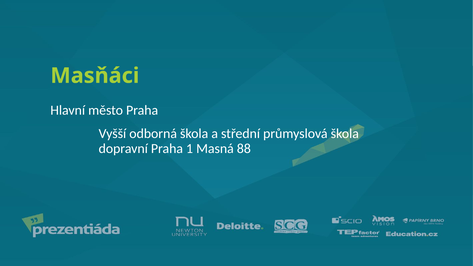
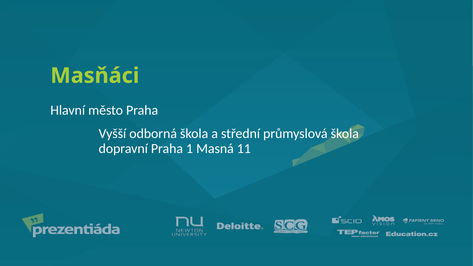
88: 88 -> 11 (244, 149)
